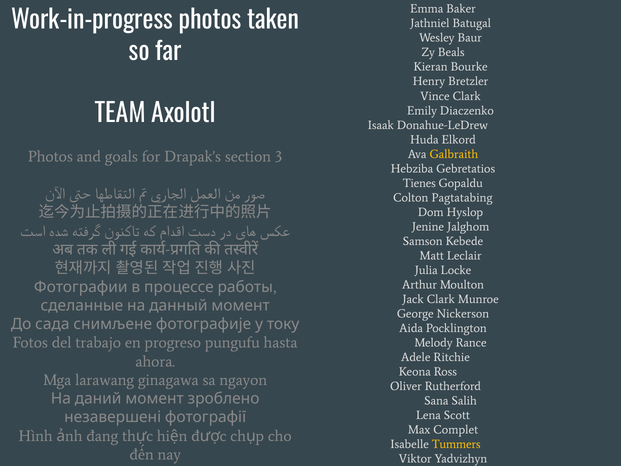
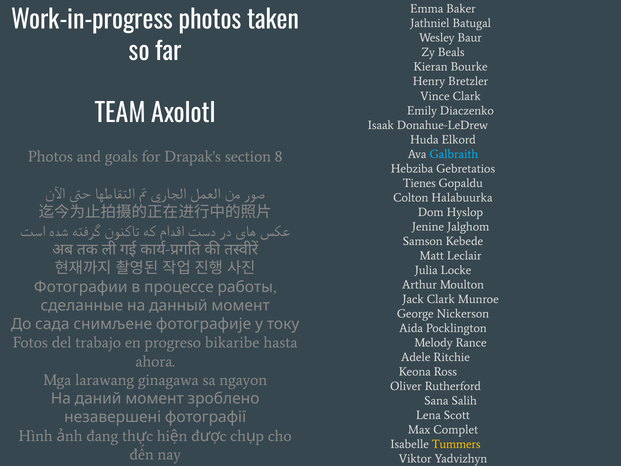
Galbraith colour: yellow -> light blue (454, 154)
3: 3 -> 8 (279, 156)
Pagtatabing: Pagtatabing -> Halabuurka (462, 197)
pungufu: pungufu -> bikaribe (232, 343)
